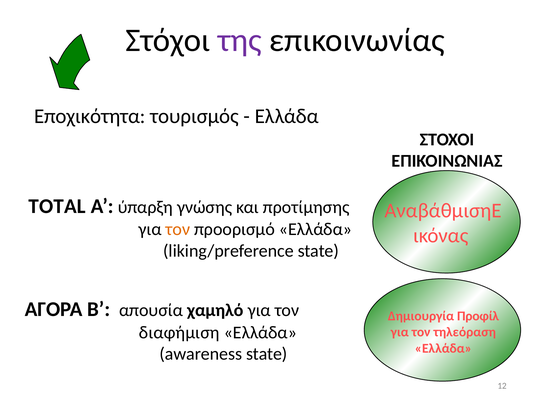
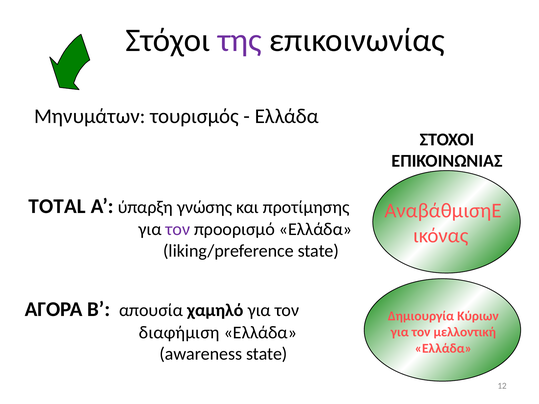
Εποχικότητα: Εποχικότητα -> Μηνυμάτων (90, 116)
τον colour: orange -> purple (178, 229)
Προφίλ: Προφίλ -> Κύριων (478, 316)
τηλεόραση: τηλεόραση -> μελλοντική (465, 332)
